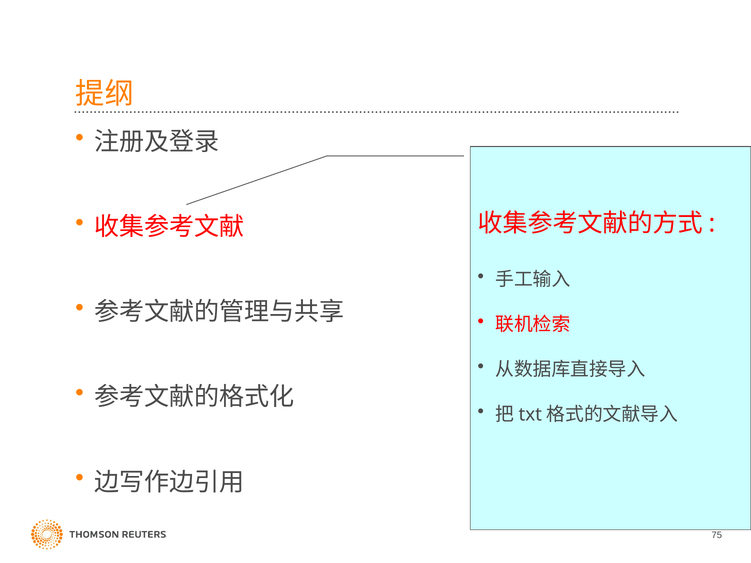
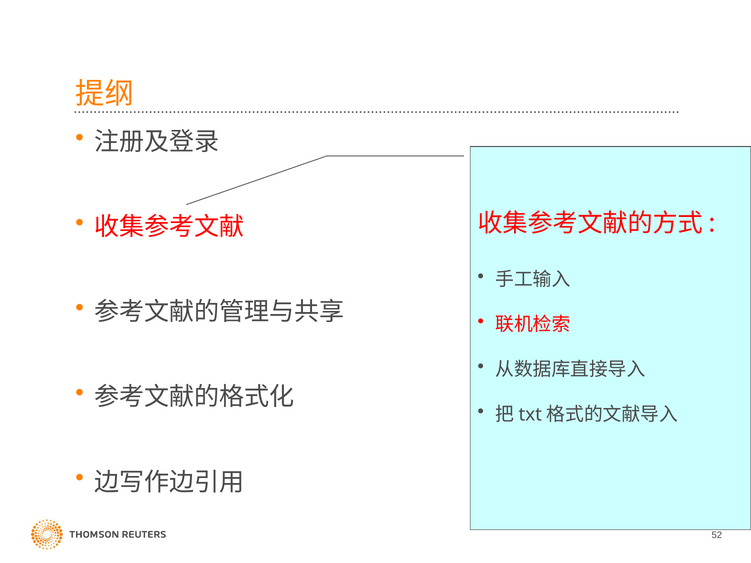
75: 75 -> 52 (717, 535)
